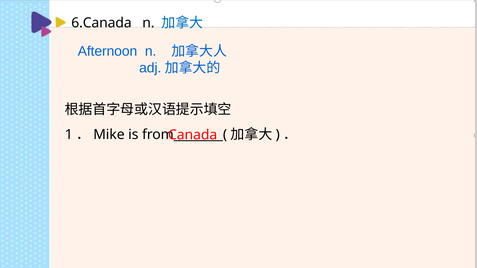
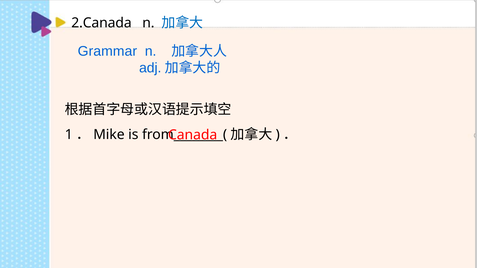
6.Canada: 6.Canada -> 2.Canada (101, 23)
Afternoon: Afternoon -> Grammar (107, 51)
